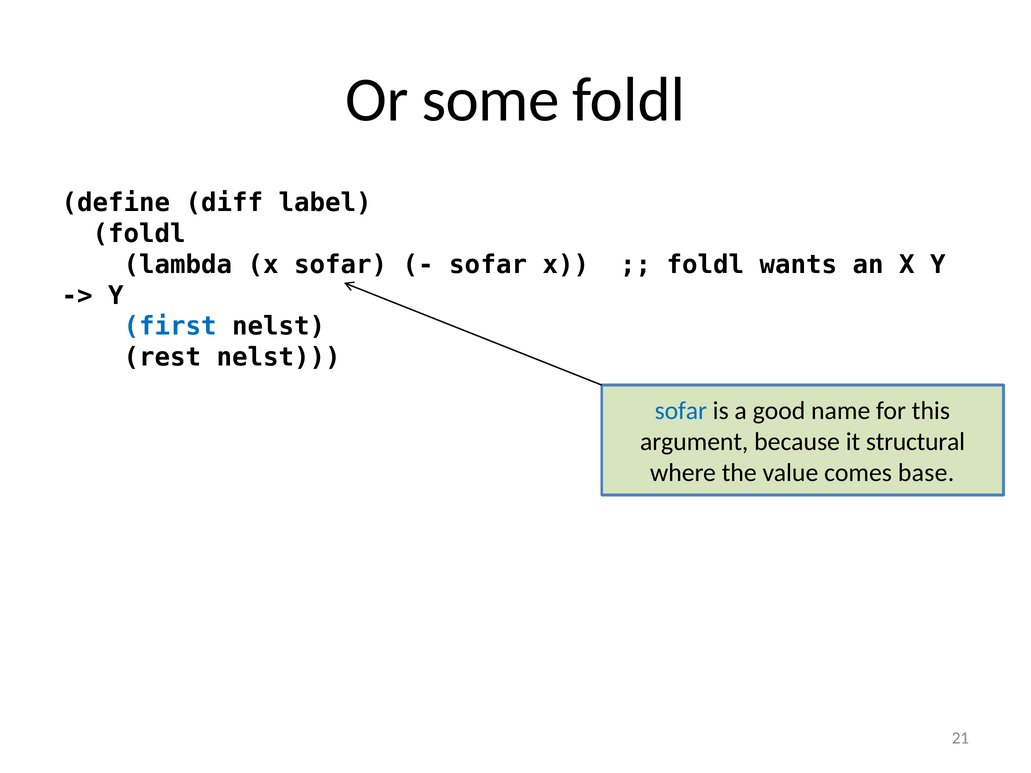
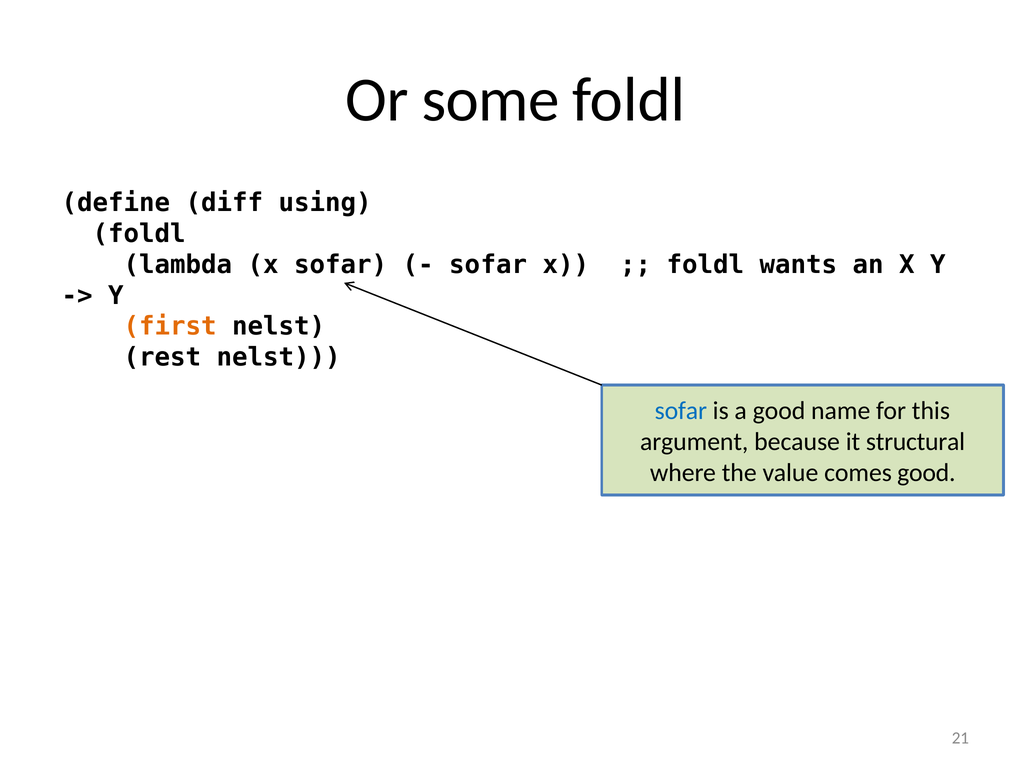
label: label -> using (325, 203)
first colour: blue -> orange (170, 327)
comes base: base -> good (926, 473)
